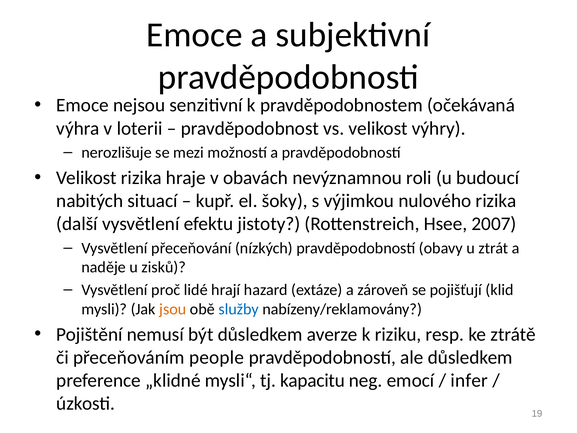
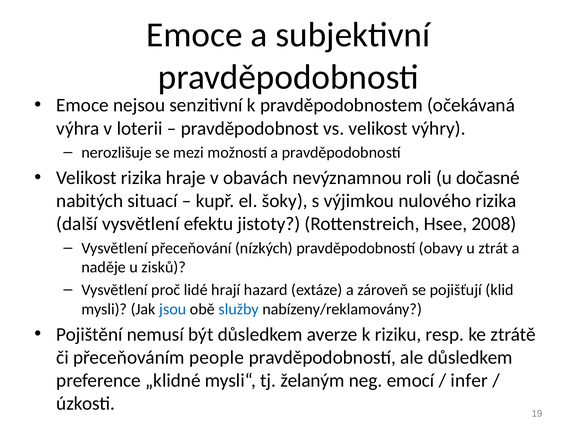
budoucí: budoucí -> dočasné (488, 178)
2007: 2007 -> 2008 (494, 224)
jsou colour: orange -> blue (173, 309)
kapacitu: kapacitu -> želaným (312, 380)
